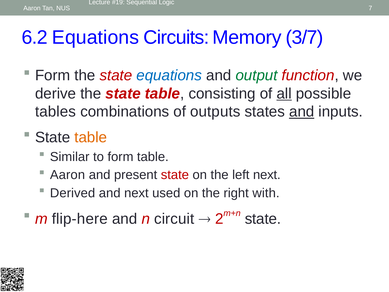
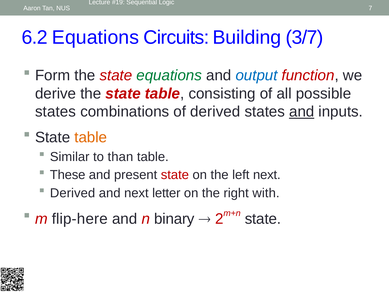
Memory: Memory -> Building (247, 37)
equations colour: blue -> green (169, 75)
output colour: green -> blue (257, 75)
all underline: present -> none (284, 94)
tables: tables -> states (56, 112)
of outputs: outputs -> derived (215, 112)
to form: form -> than (120, 157)
Aaron: Aaron -> These (68, 175)
used: used -> letter (166, 193)
circuit: circuit -> binary (174, 219)
